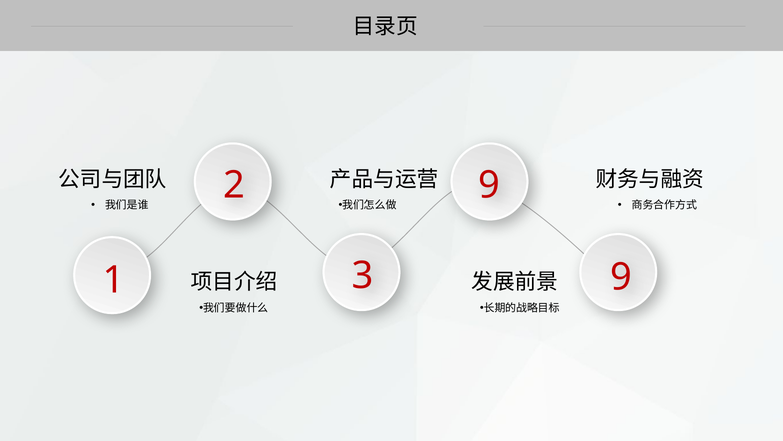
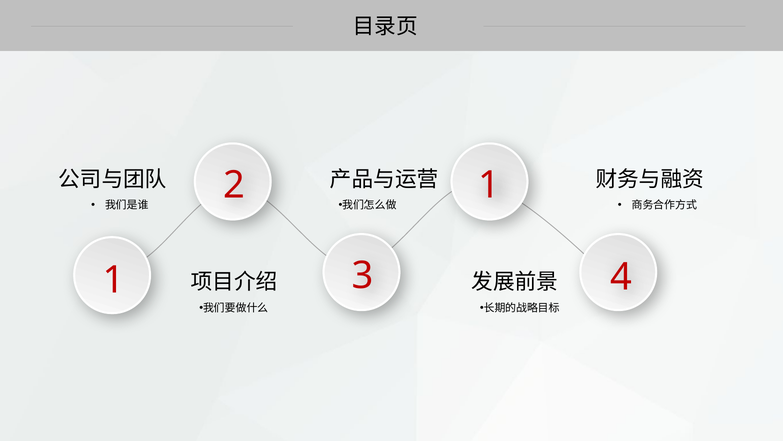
2 9: 9 -> 1 (489, 185)
3 9: 9 -> 4 (621, 277)
